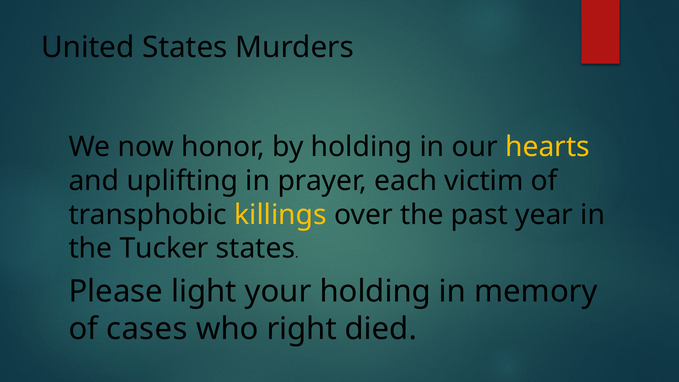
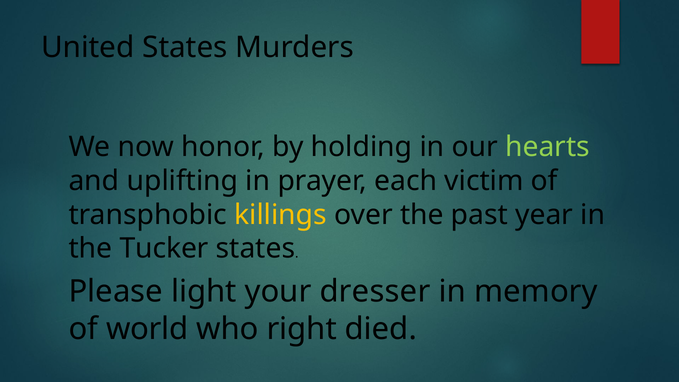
hearts colour: yellow -> light green (548, 147)
your holding: holding -> dresser (375, 292)
cases: cases -> world (147, 329)
